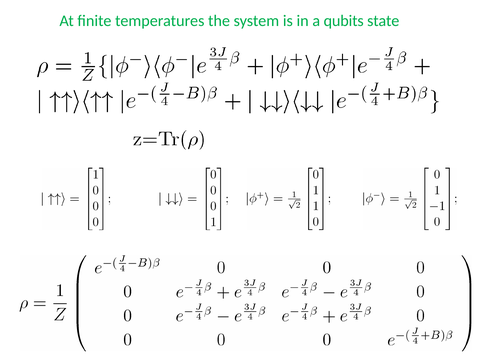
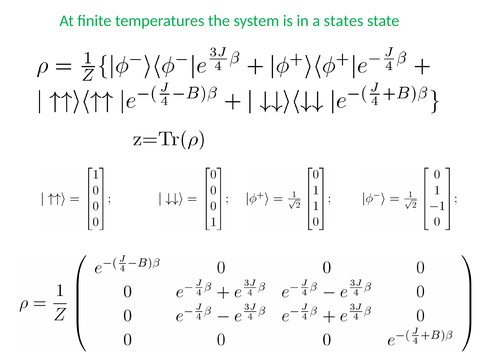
qubits: qubits -> states (344, 21)
